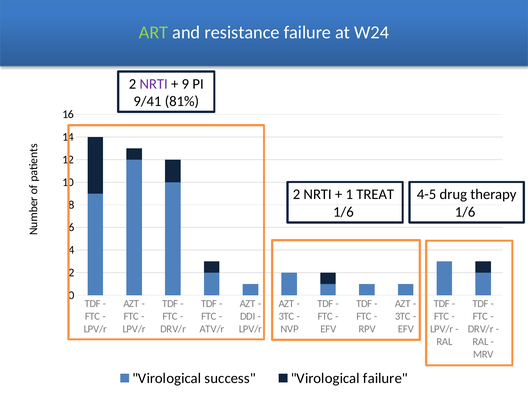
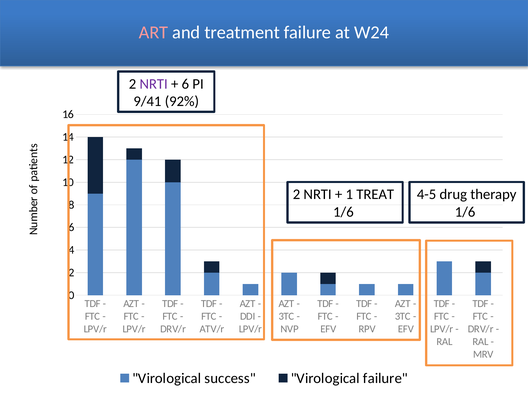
ART colour: light green -> pink (154, 33)
resistance: resistance -> treatment (242, 33)
9: 9 -> 6 (185, 84)
81%: 81% -> 92% (182, 101)
